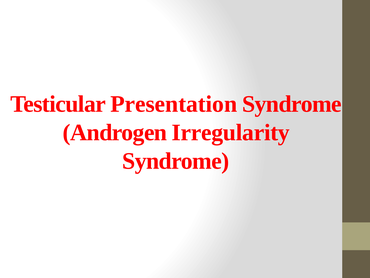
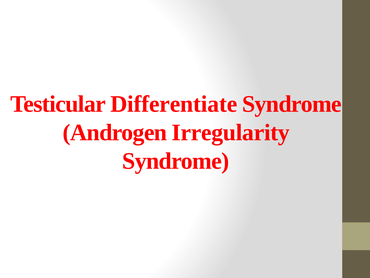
Presentation: Presentation -> Differentiate (174, 104)
